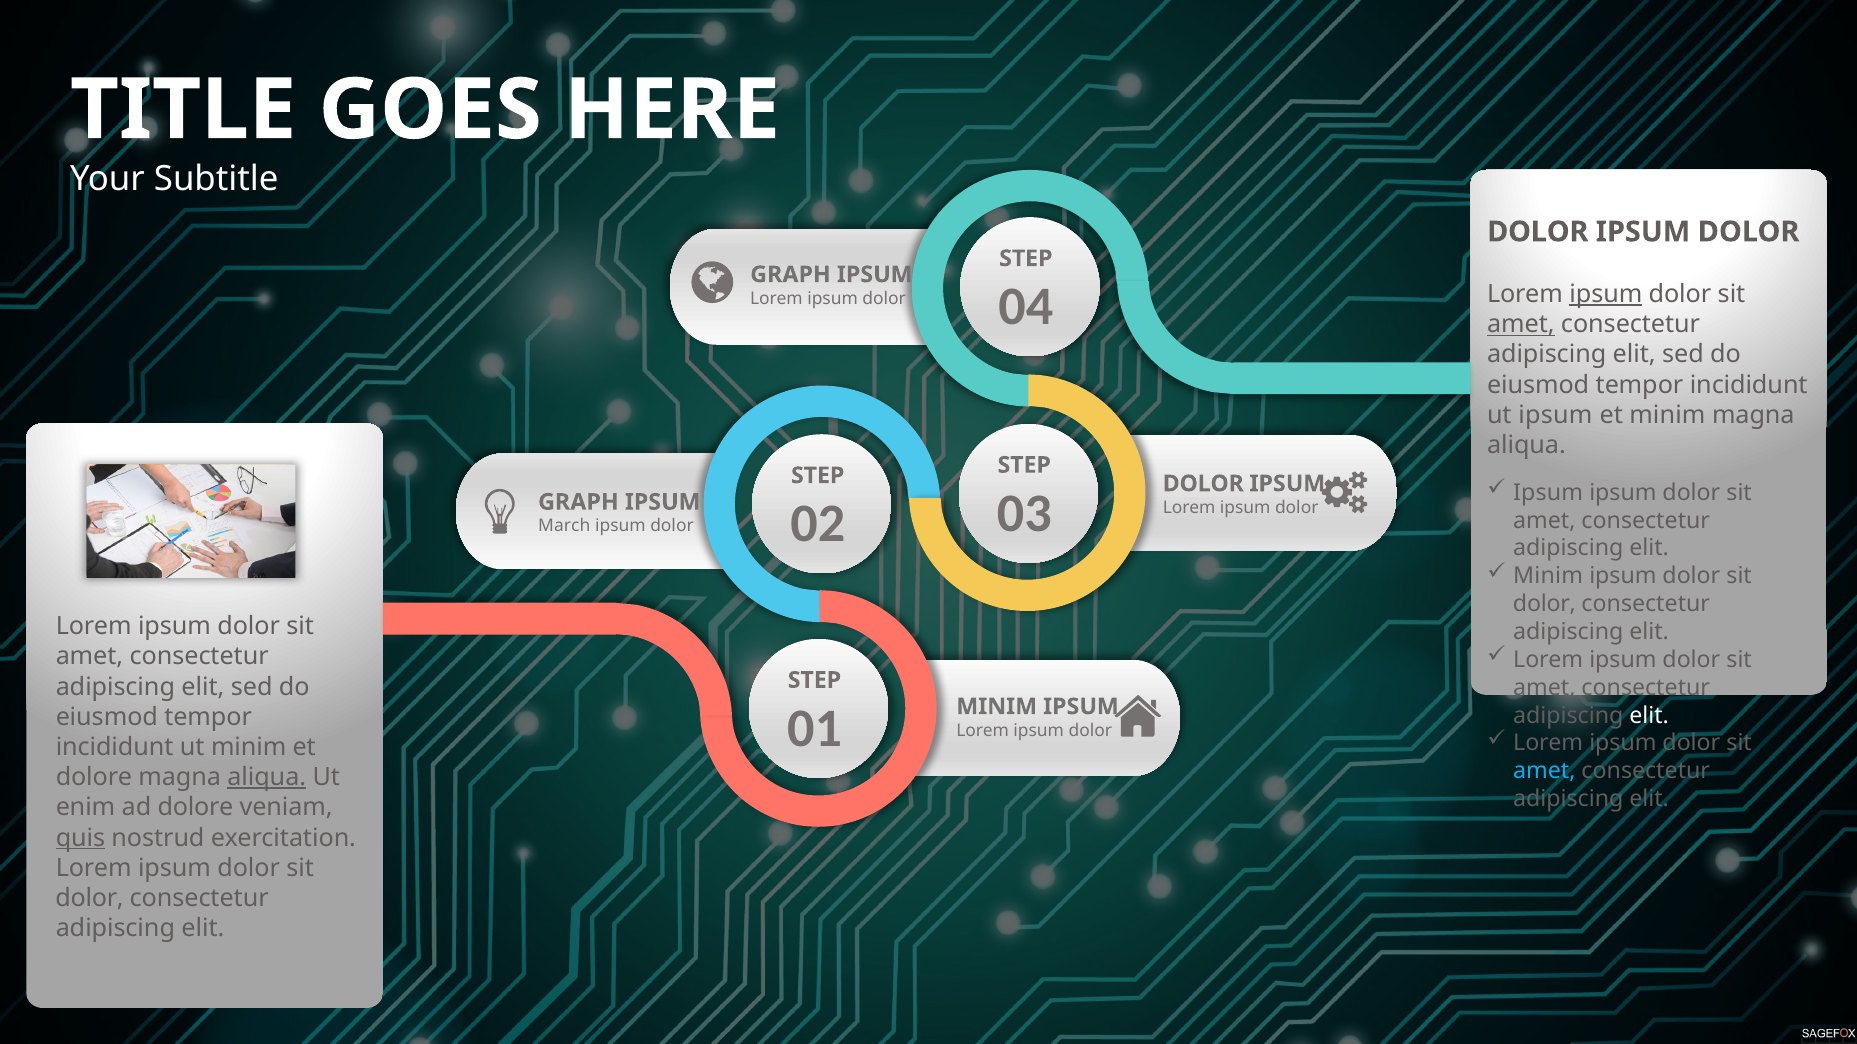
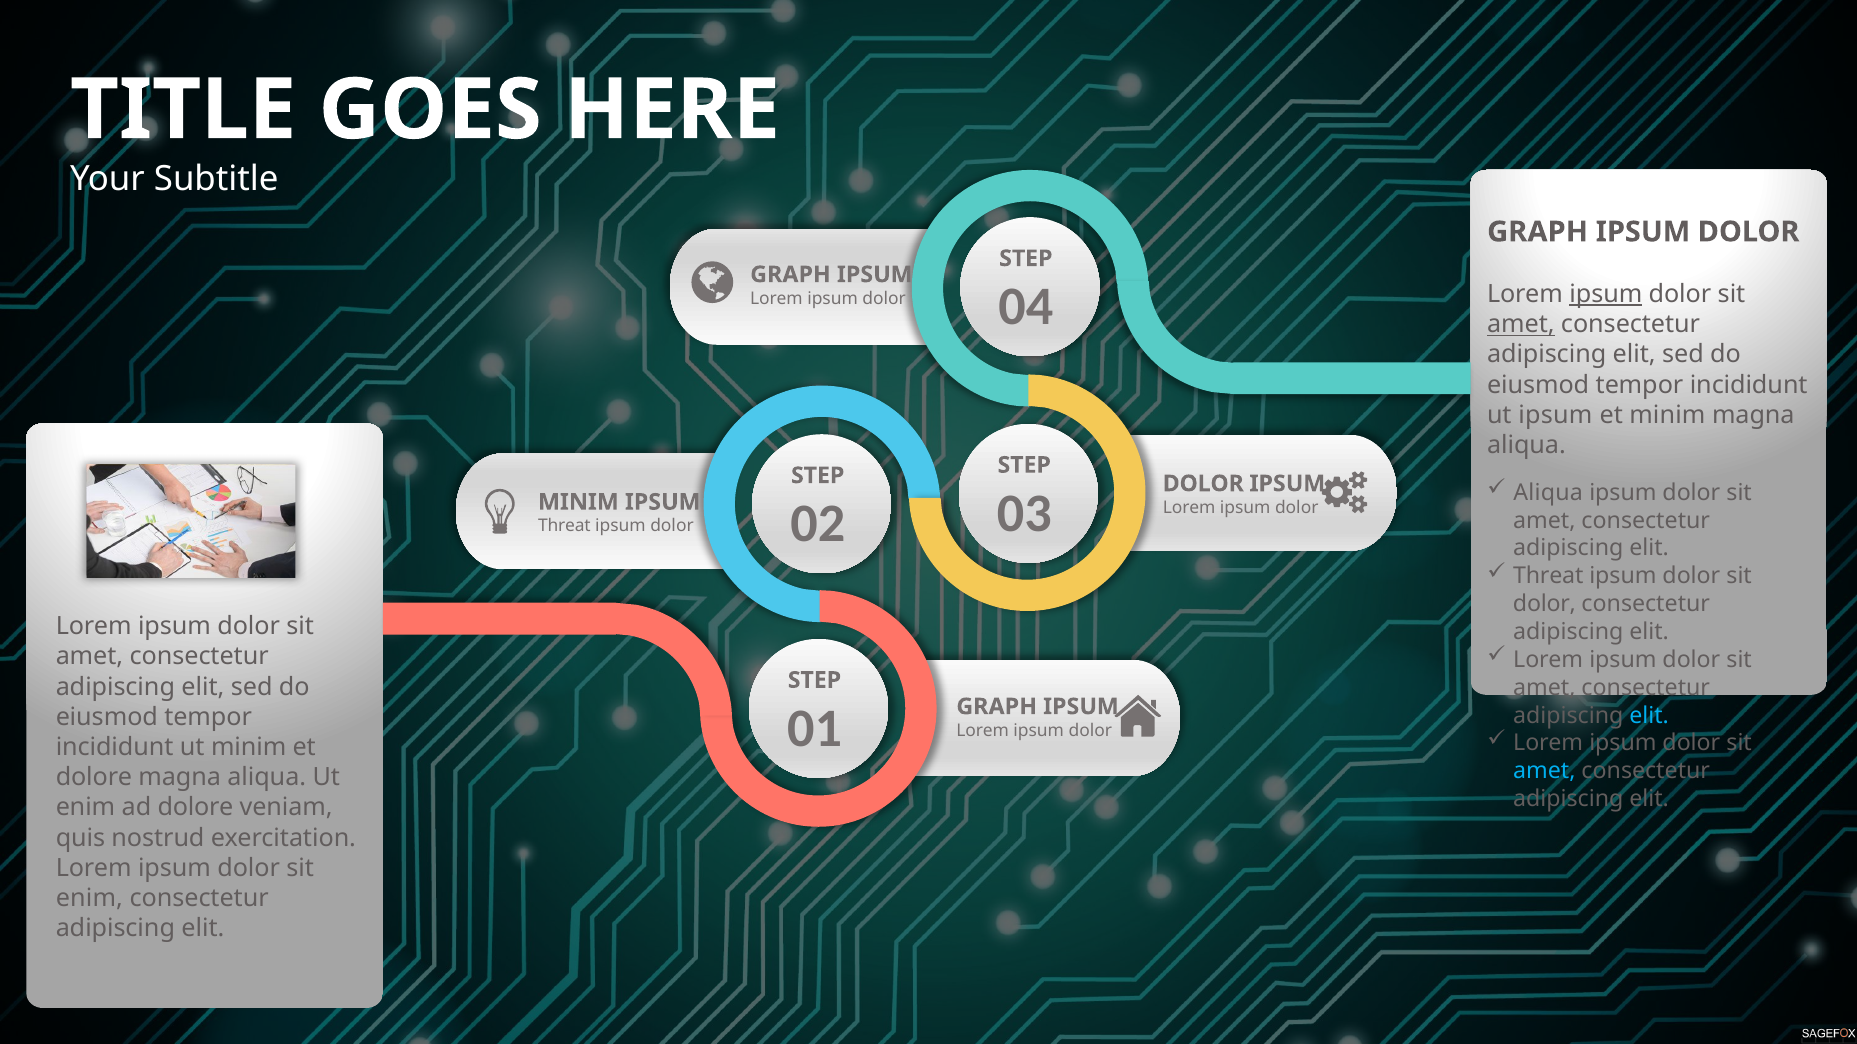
DOLOR: DOLOR -> GRAPH (1538, 232)
Ipsum: Ipsum -> Aliqua (1548, 493)
GRAPH: GRAPH -> MINIM (578, 502)
March: March -> Threat (564, 526)
Minim: Minim -> Threat (1548, 576)
MINIM: MINIM -> GRAPH (997, 707)
elit colour: white -> light blue (1649, 716)
aliqua underline: present -> none (267, 778)
quis underline: present -> none (80, 838)
dolor: dolor -> enim (89, 899)
